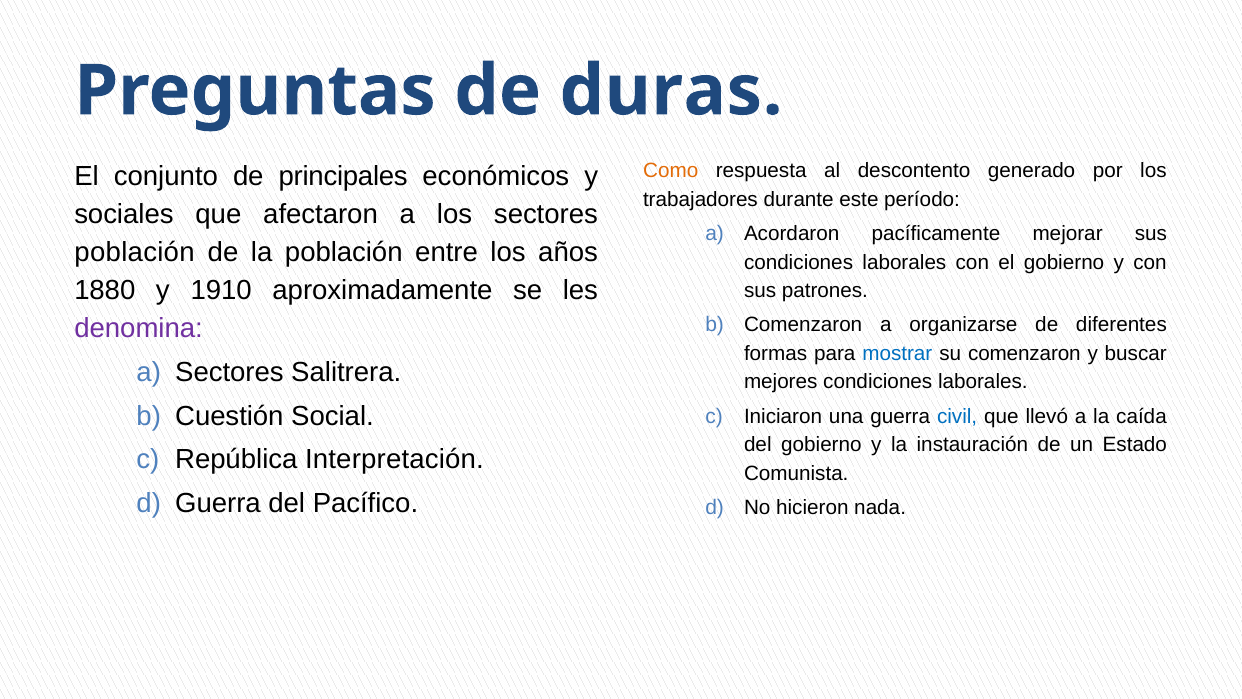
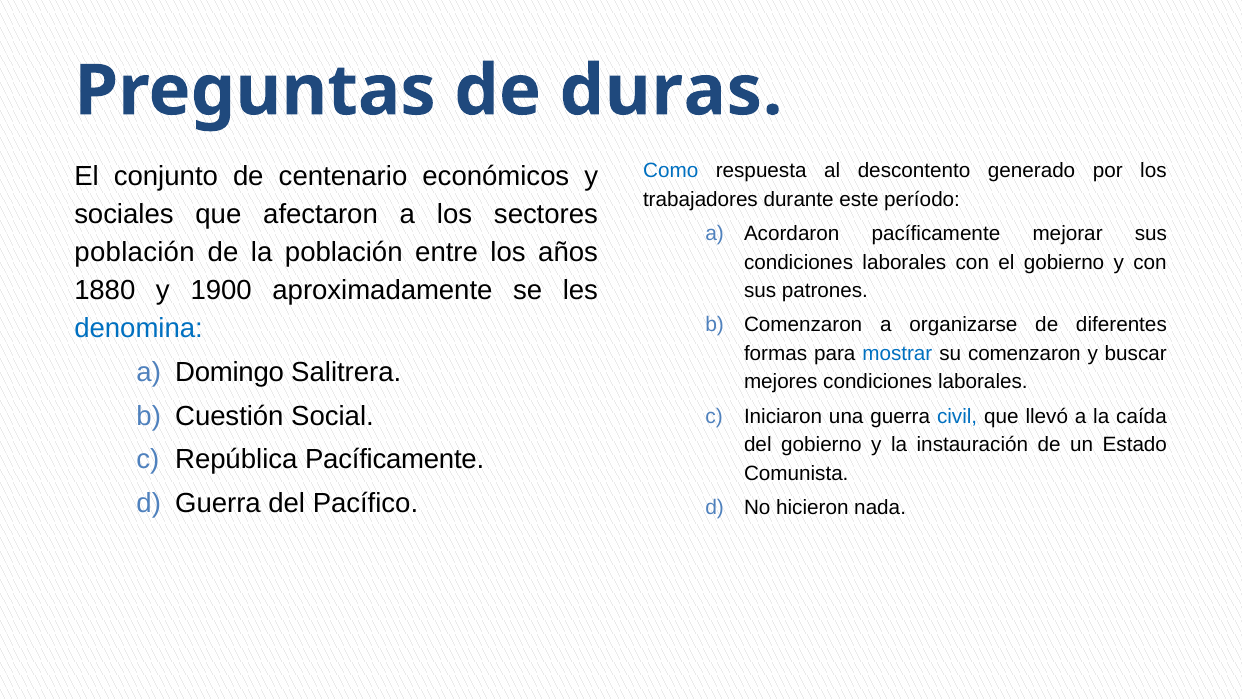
Como colour: orange -> blue (671, 171)
principales: principales -> centenario (343, 177)
1910: 1910 -> 1900 (221, 291)
denomina colour: purple -> blue (139, 329)
a Sectores: Sectores -> Domingo (230, 372)
República Interpretación: Interpretación -> Pacíficamente (395, 459)
